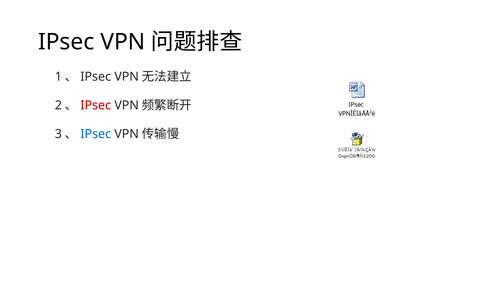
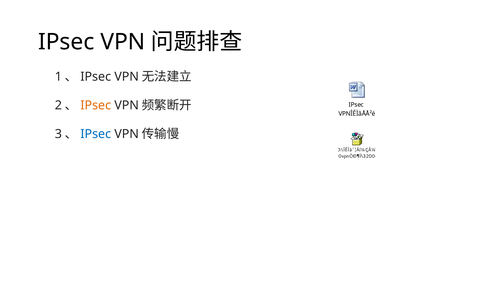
IPsec colour: red -> orange (96, 105)
